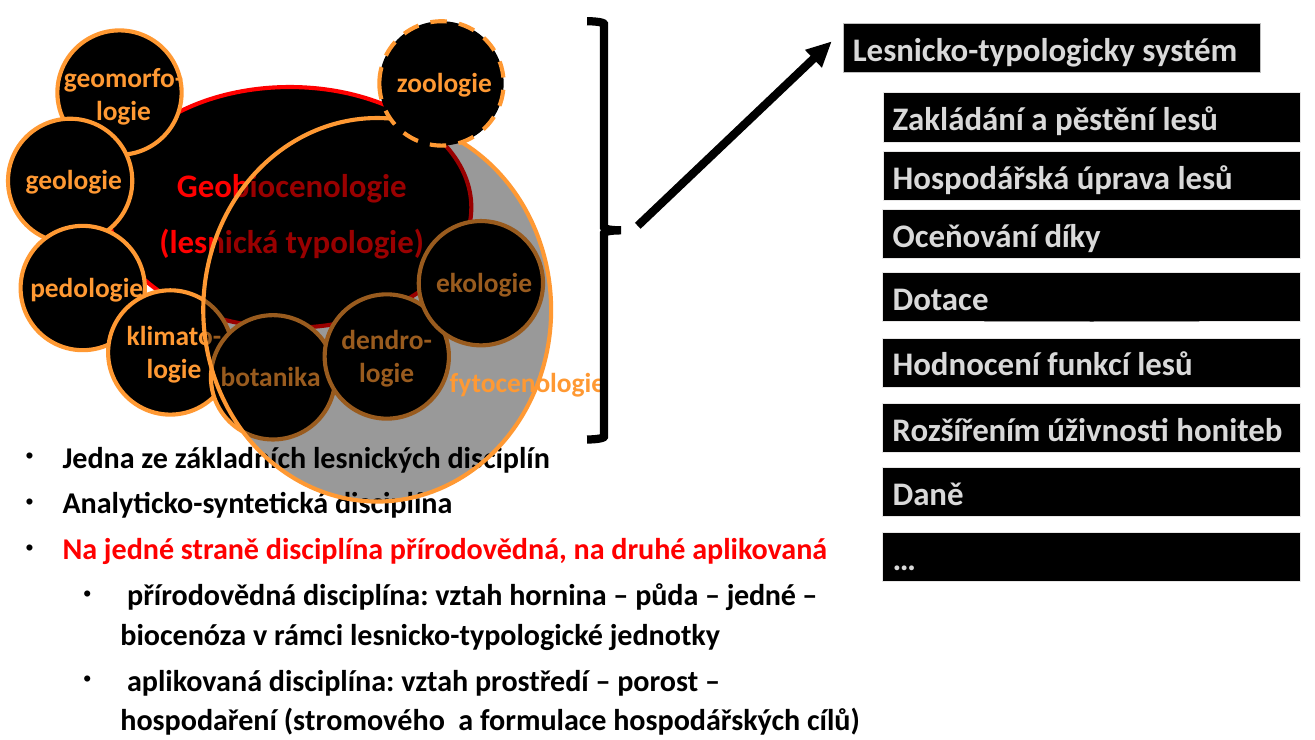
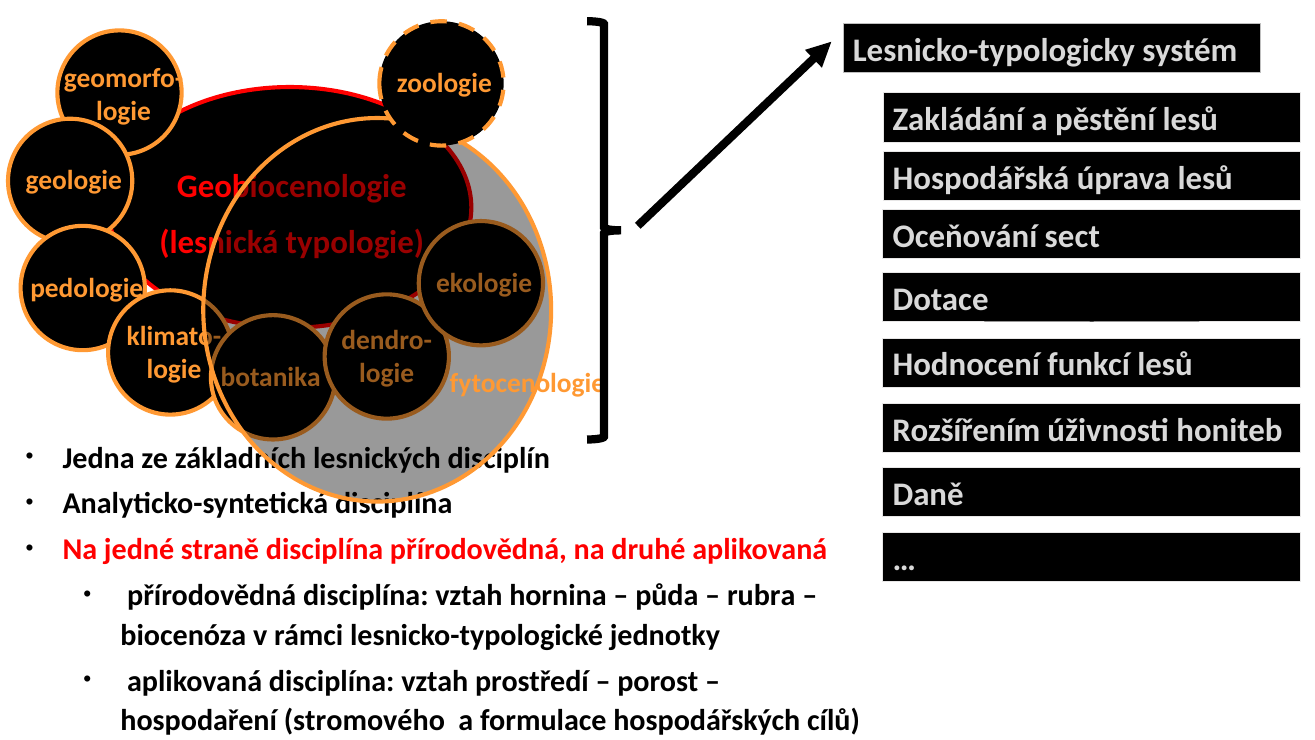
díky: díky -> sect (1072, 236)
jedné: jedné -> rubra (761, 595)
